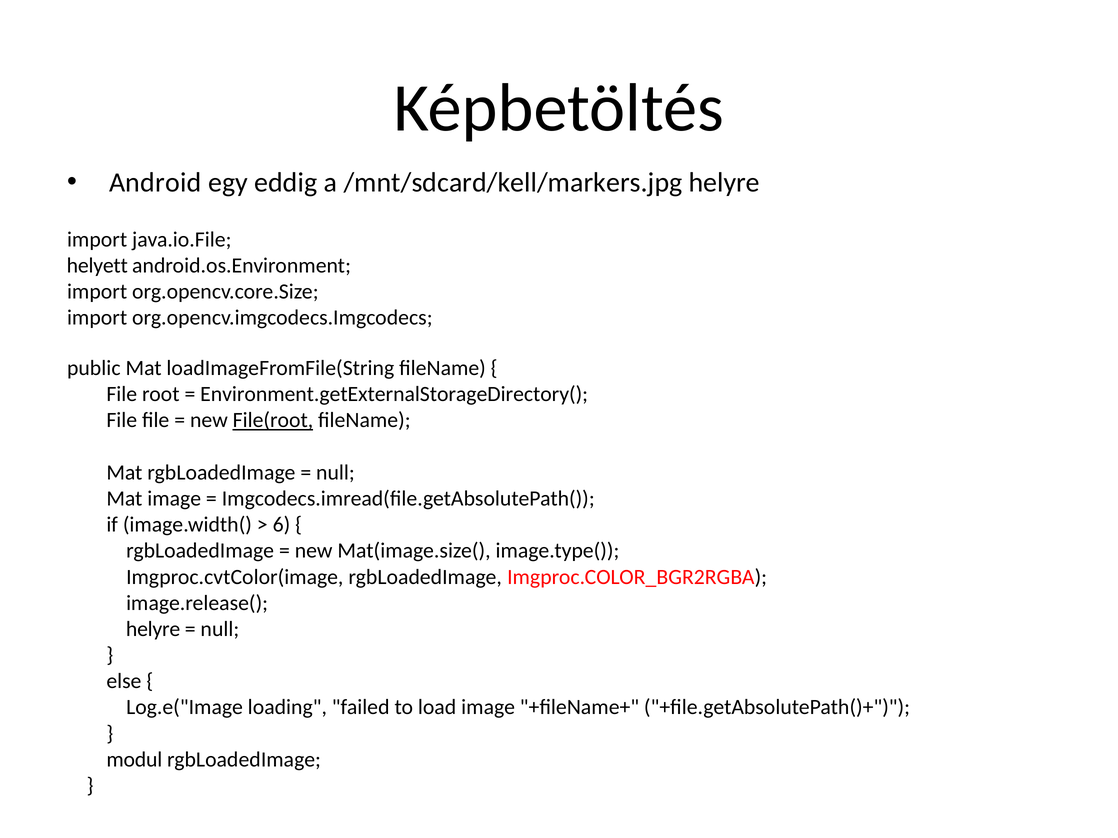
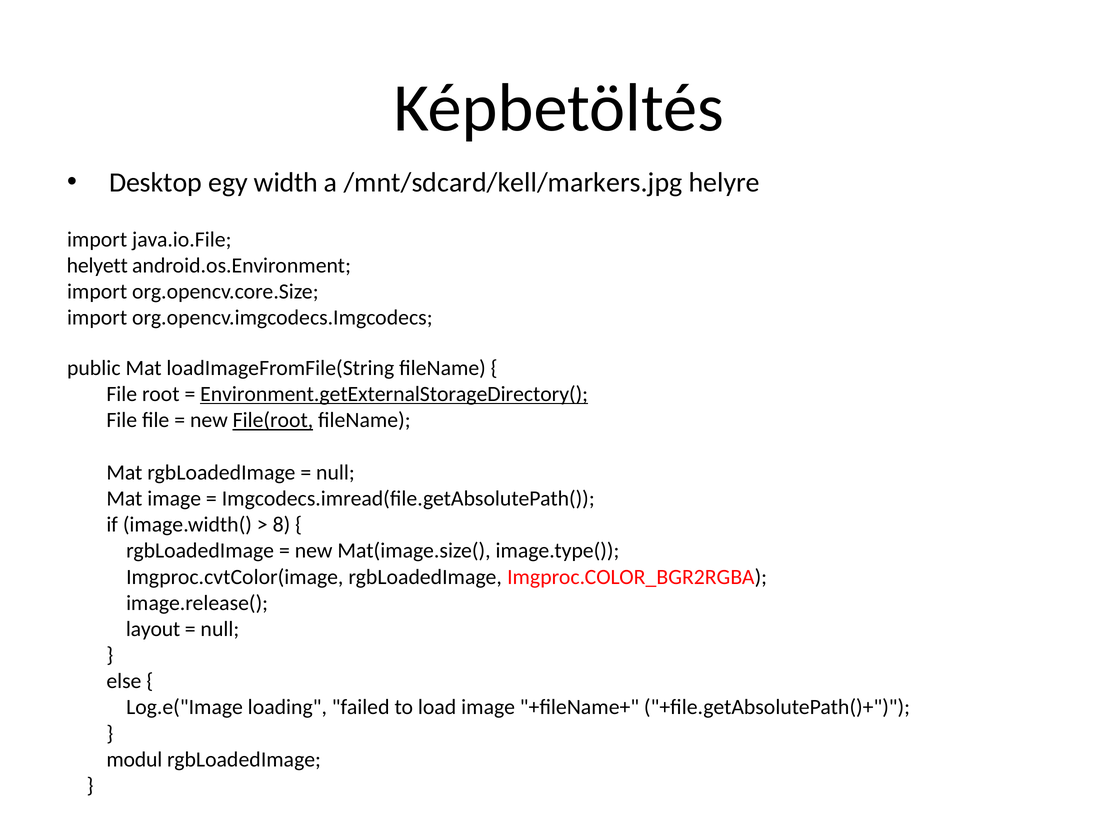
Android: Android -> Desktop (155, 183)
eddig: eddig -> width (286, 183)
Environment.getExternalStorageDirectory( underline: none -> present (394, 394)
6: 6 -> 8 (281, 525)
helyre: helyre -> layout (153, 629)
